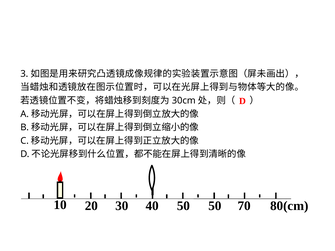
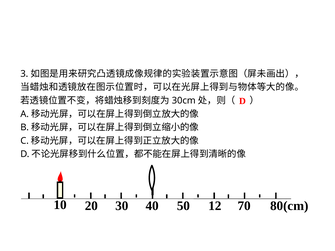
50 50: 50 -> 12 (215, 206)
